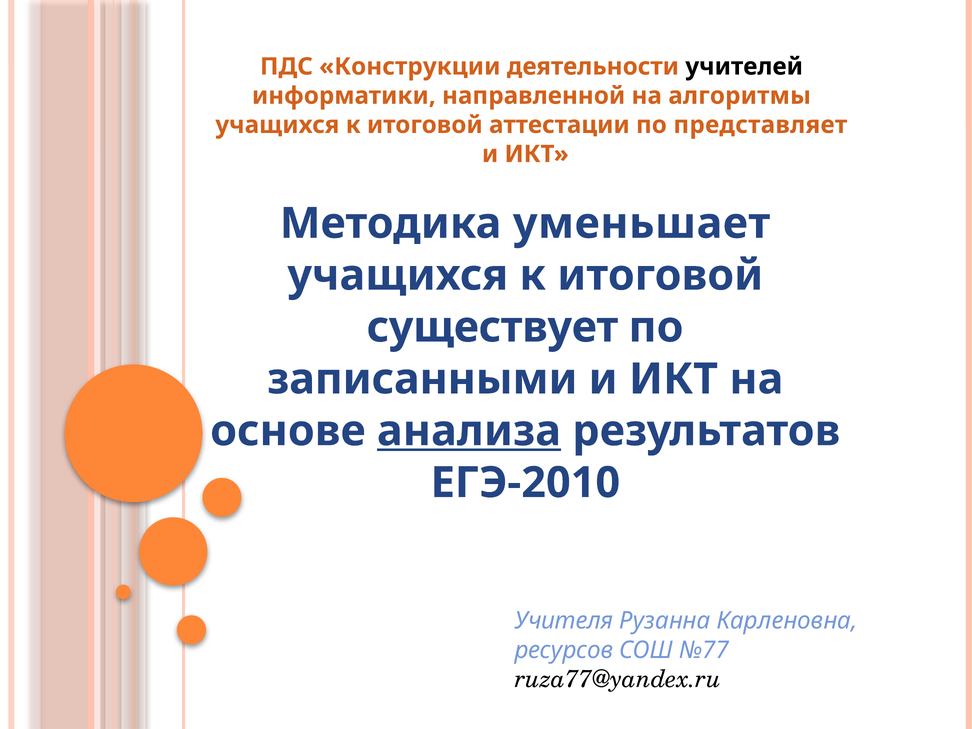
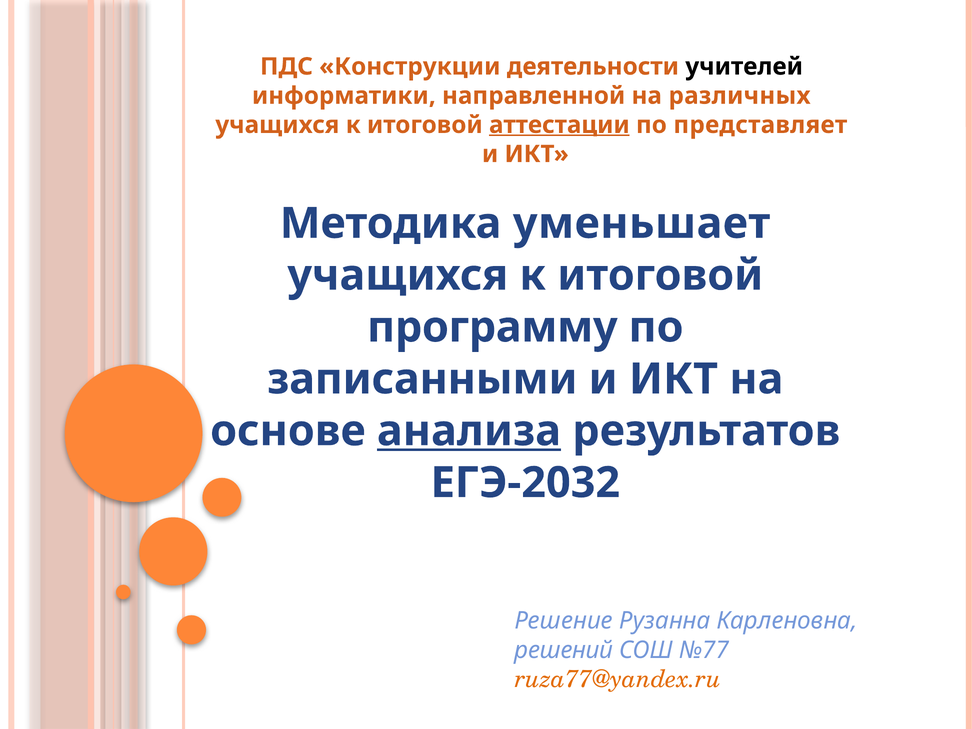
алгоритмы: алгоритмы -> различных (740, 96)
аттестации underline: none -> present (559, 125)
существует: существует -> программу (492, 327)
ЕГЭ-2010: ЕГЭ-2010 -> ЕГЭ-2032 (525, 483)
Учителя: Учителя -> Решение (564, 621)
ресурсов: ресурсов -> решений (564, 650)
ruza77@yandex.ru colour: black -> orange (618, 679)
